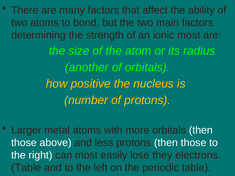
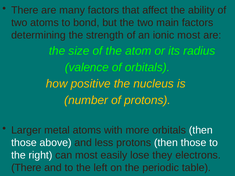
another: another -> valence (87, 67)
Table: Table -> There (26, 168)
